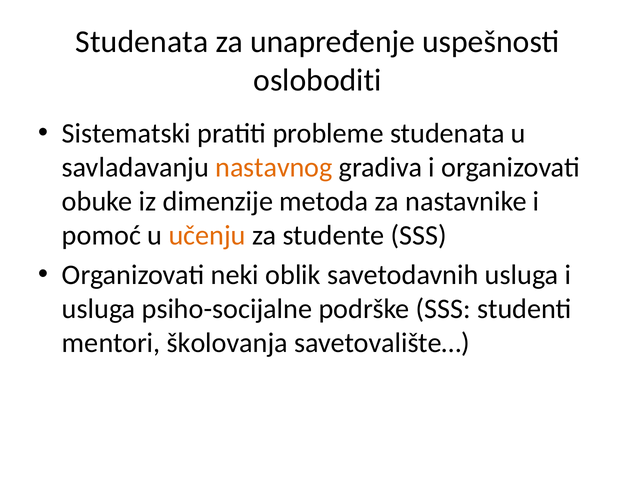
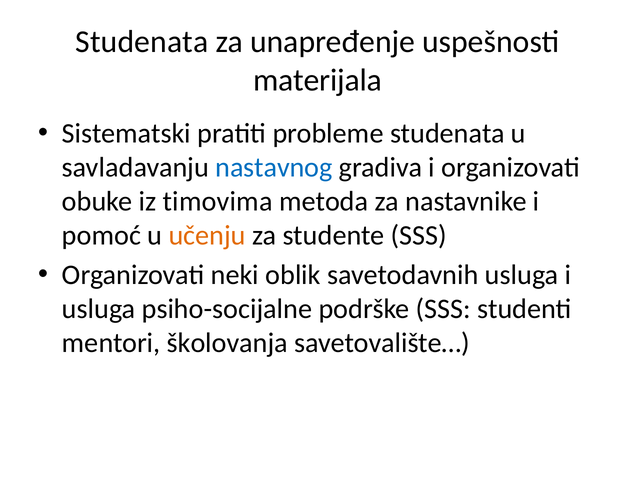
osloboditi: osloboditi -> materijala (318, 80)
nastavnog colour: orange -> blue (274, 167)
dimenzije: dimenzije -> timovima (218, 201)
